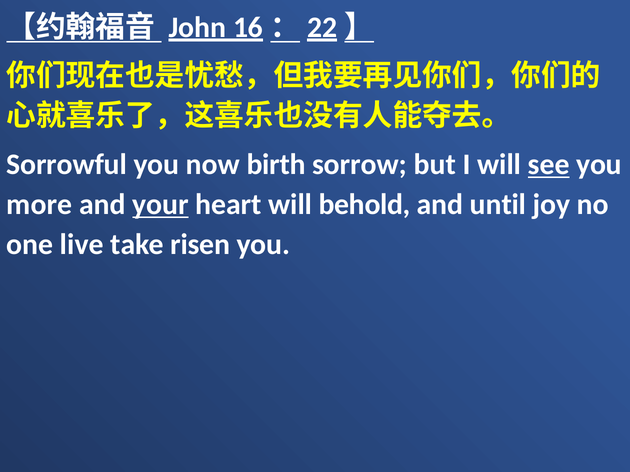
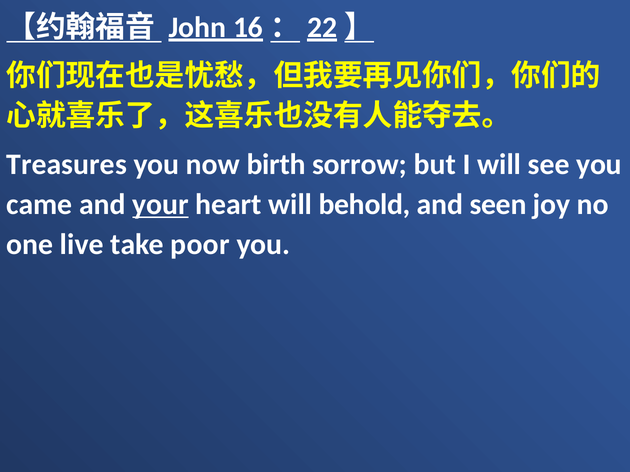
Sorrowful: Sorrowful -> Treasures (67, 165)
see underline: present -> none (549, 165)
more: more -> came (39, 205)
until: until -> seen (498, 205)
risen: risen -> poor (200, 245)
